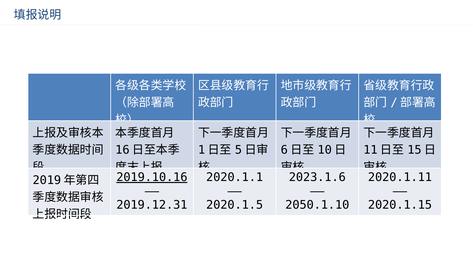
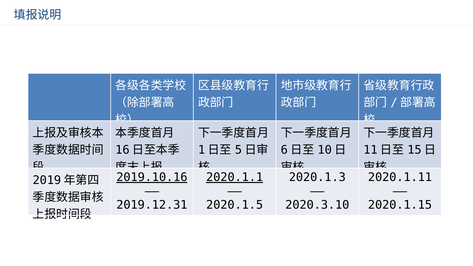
2020.1.1 underline: none -> present (235, 177)
2023.1.6: 2023.1.6 -> 2020.1.3 (317, 177)
2050.1.10: 2050.1.10 -> 2020.3.10 (317, 205)
